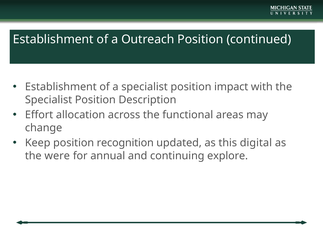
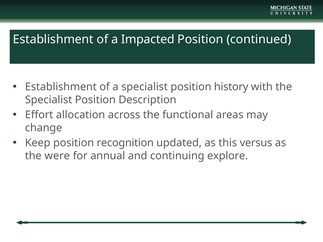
Outreach: Outreach -> Impacted (148, 39)
impact: impact -> history (231, 87)
digital: digital -> versus (256, 143)
